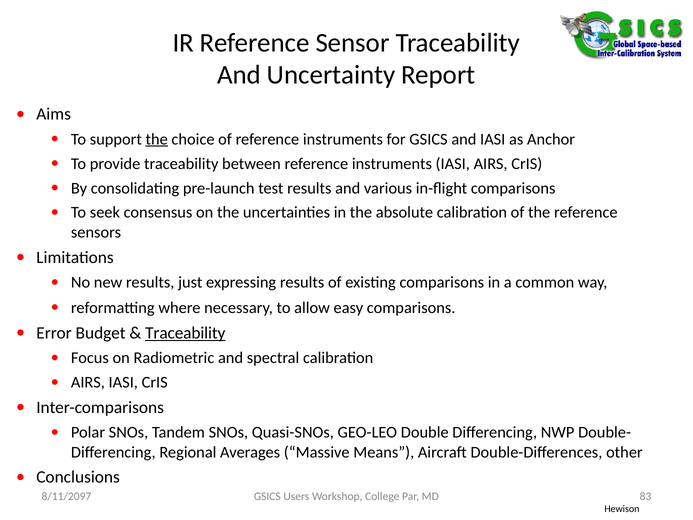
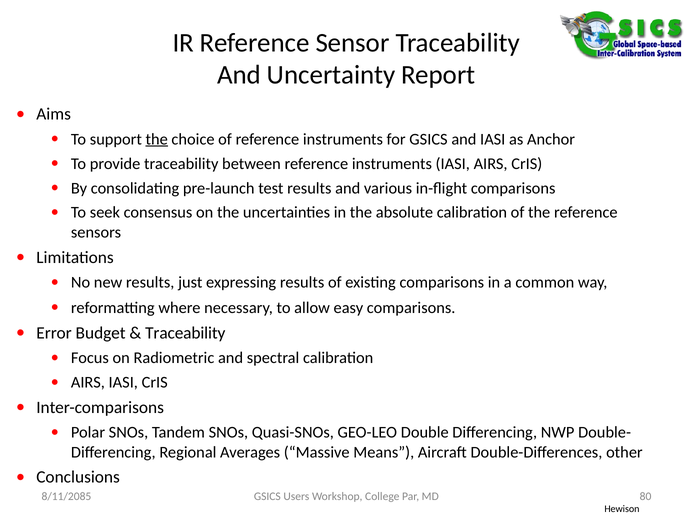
Traceability underline: present -> none (185, 333)
83: 83 -> 80 (646, 496)
8/11/2097: 8/11/2097 -> 8/11/2085 (66, 496)
